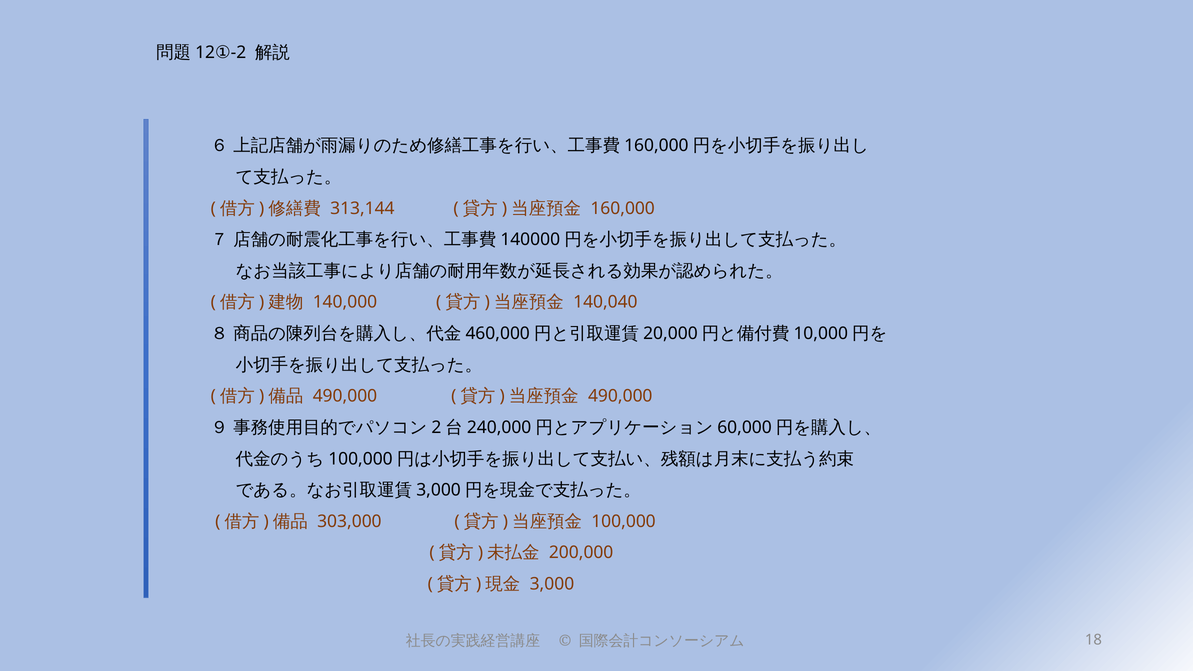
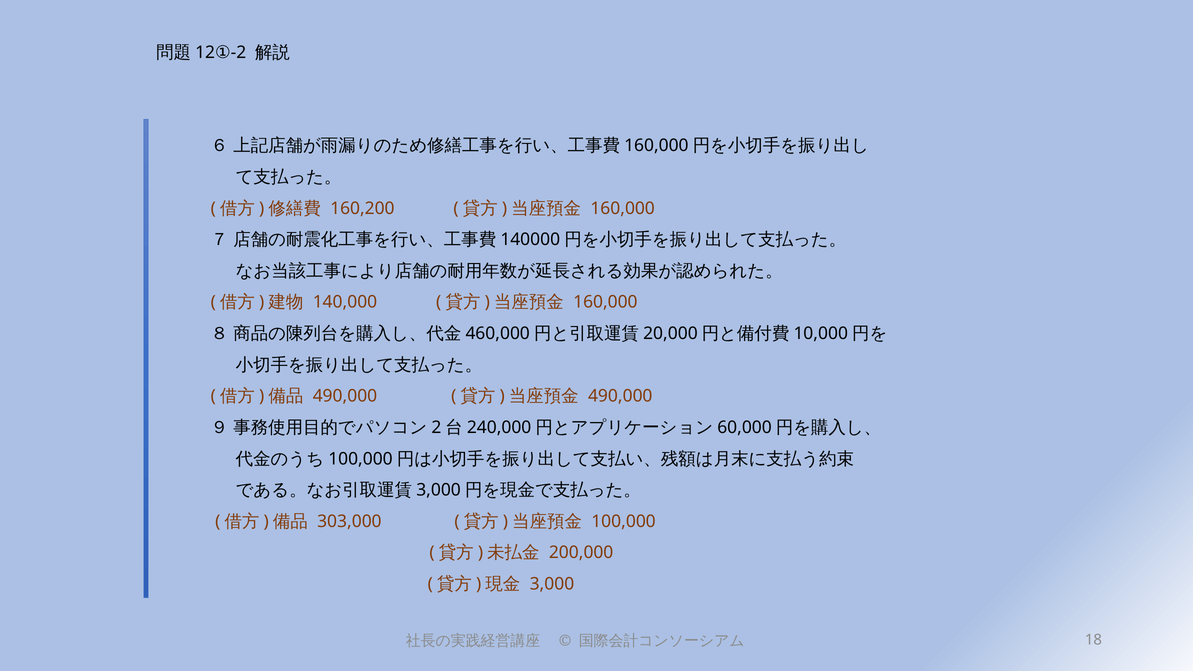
313,144: 313,144 -> 160,200 (362, 208)
140,040: 140,040 -> 160,000 (605, 302)
